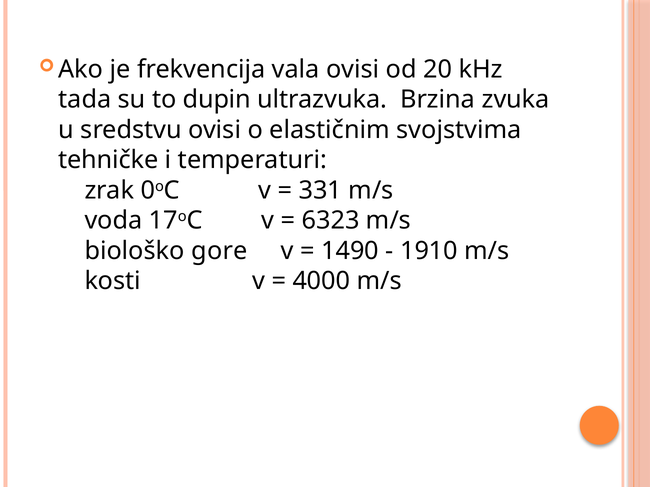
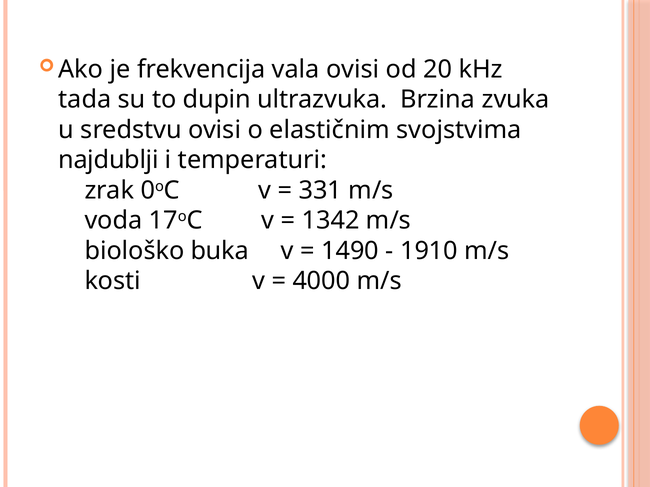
tehničke: tehničke -> najdublji (108, 160)
6323: 6323 -> 1342 (331, 221)
gore: gore -> buka (220, 251)
